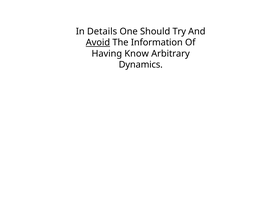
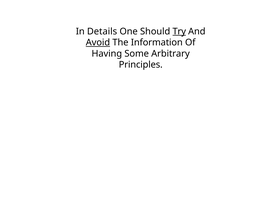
Try underline: none -> present (179, 31)
Know: Know -> Some (137, 54)
Dynamics: Dynamics -> Principles (141, 65)
